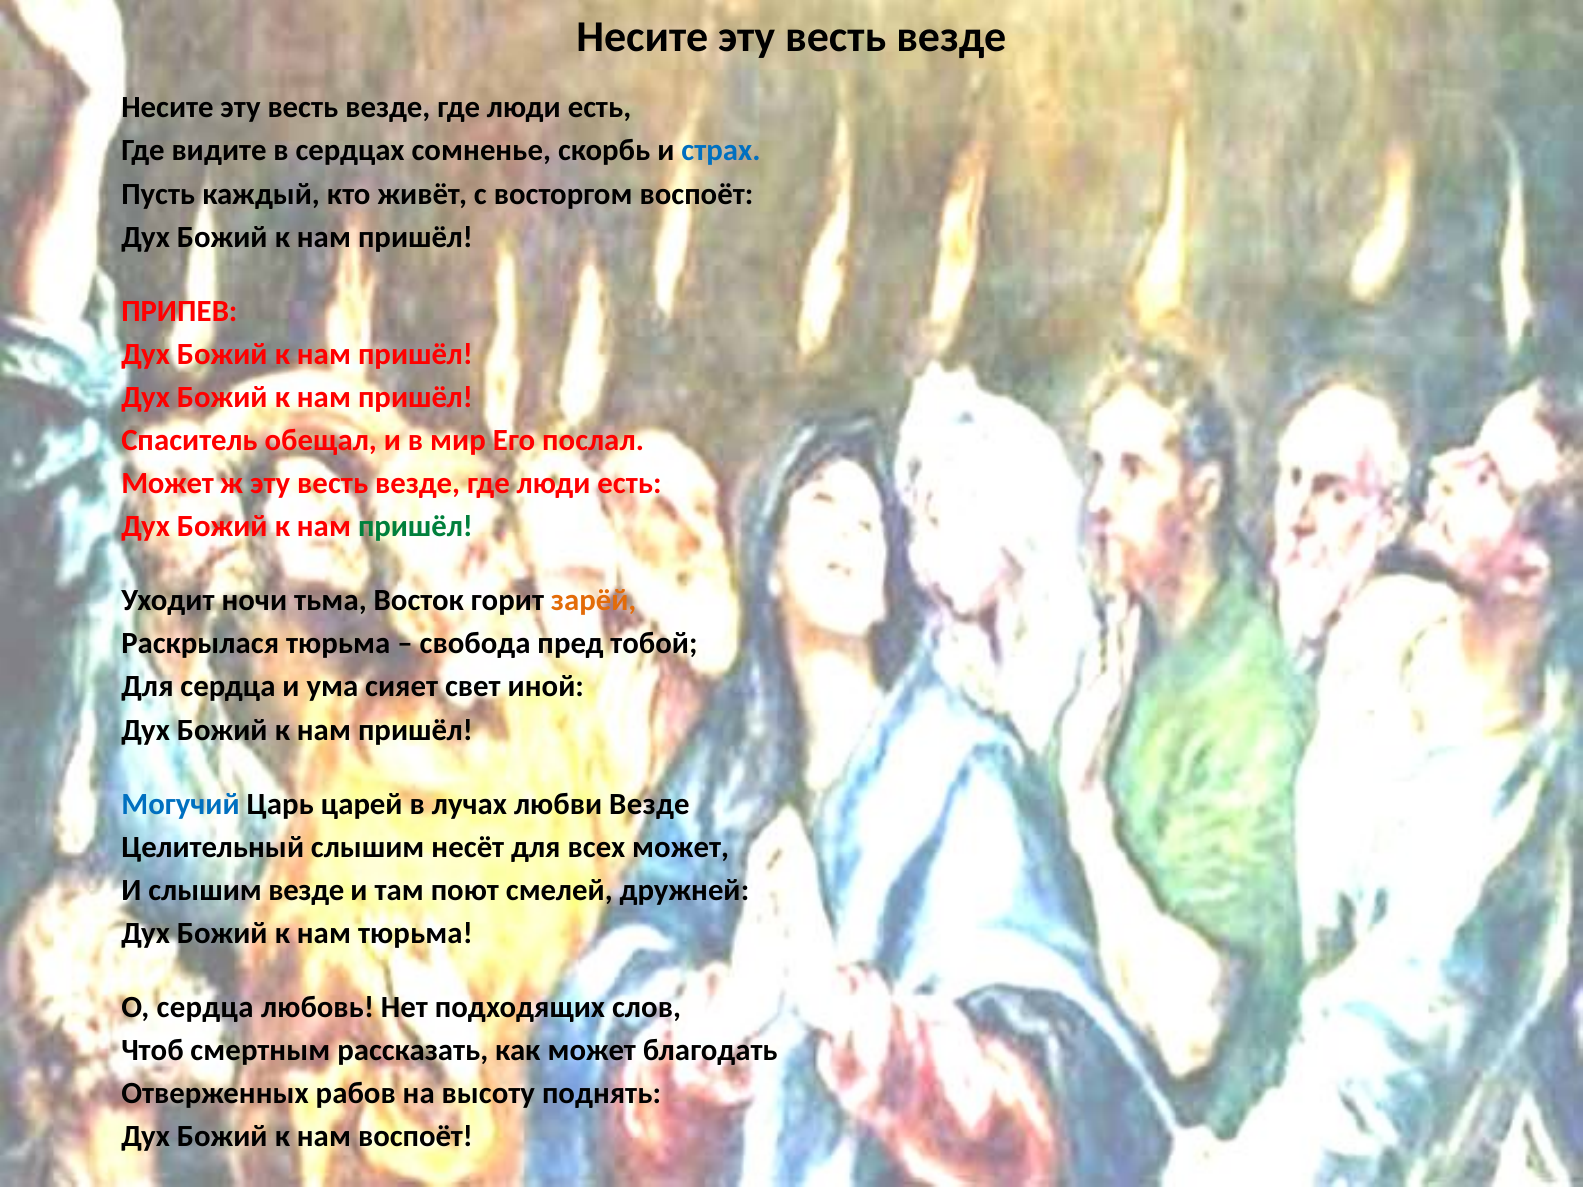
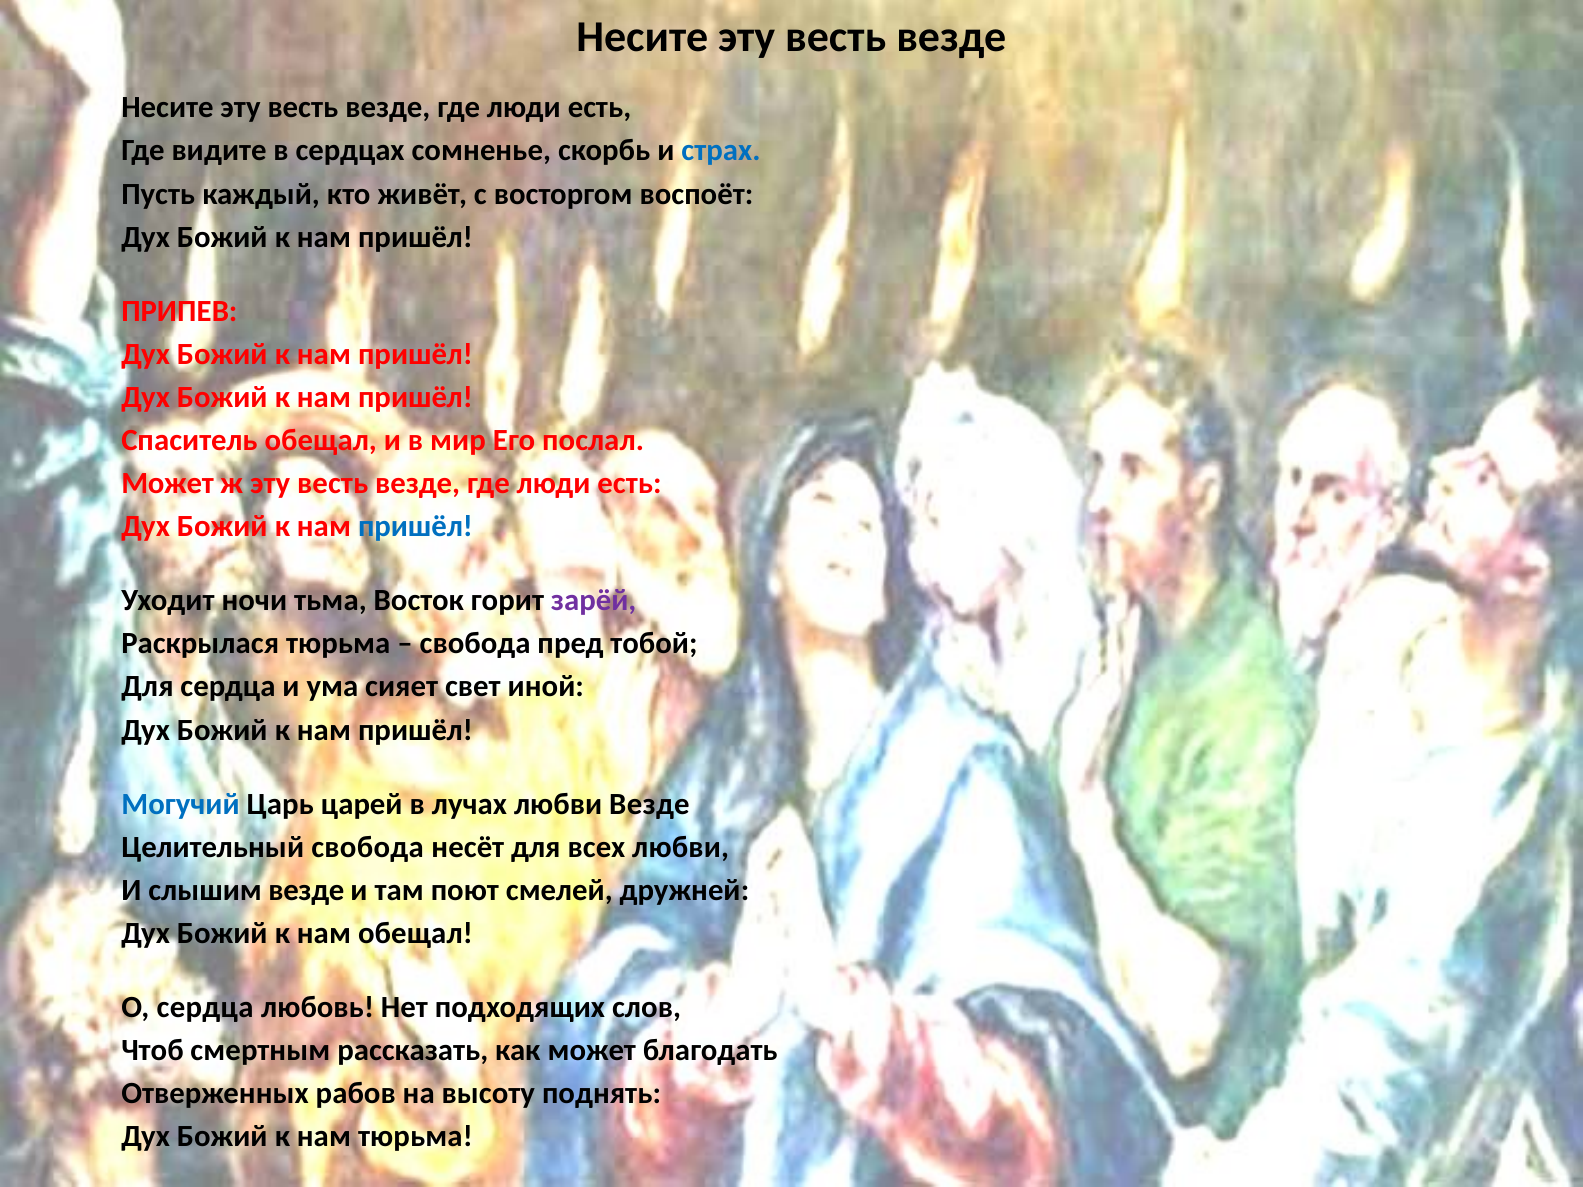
пришёл colour: green -> blue (416, 527)
зарёй colour: orange -> purple (594, 601)
Целительный слышим: слышим -> свобода (368, 847)
всех может: может -> любви (681, 847)
нам тюрьма: тюрьма -> обещал (415, 933)
нам воспоёт: воспоёт -> тюрьма (415, 1137)
